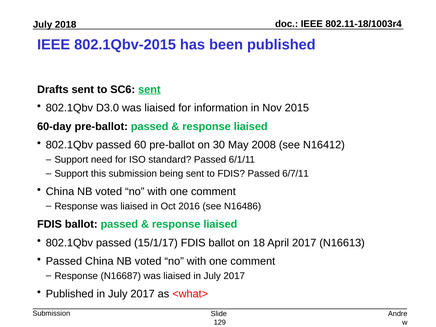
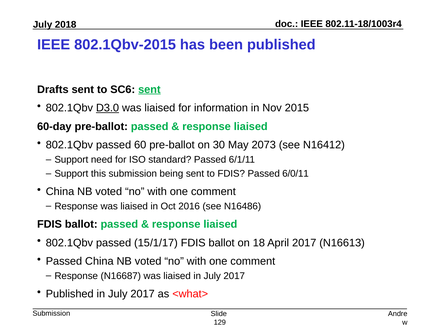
D3.0 underline: none -> present (108, 108)
2008: 2008 -> 2073 (264, 145)
6/7/11: 6/7/11 -> 6/0/11 (296, 174)
